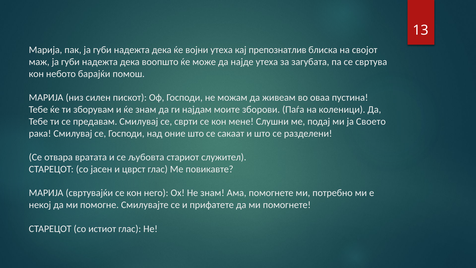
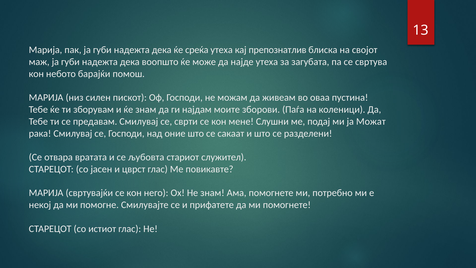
војни: војни -> среќа (197, 50)
Своето: Своето -> Можат (371, 121)
